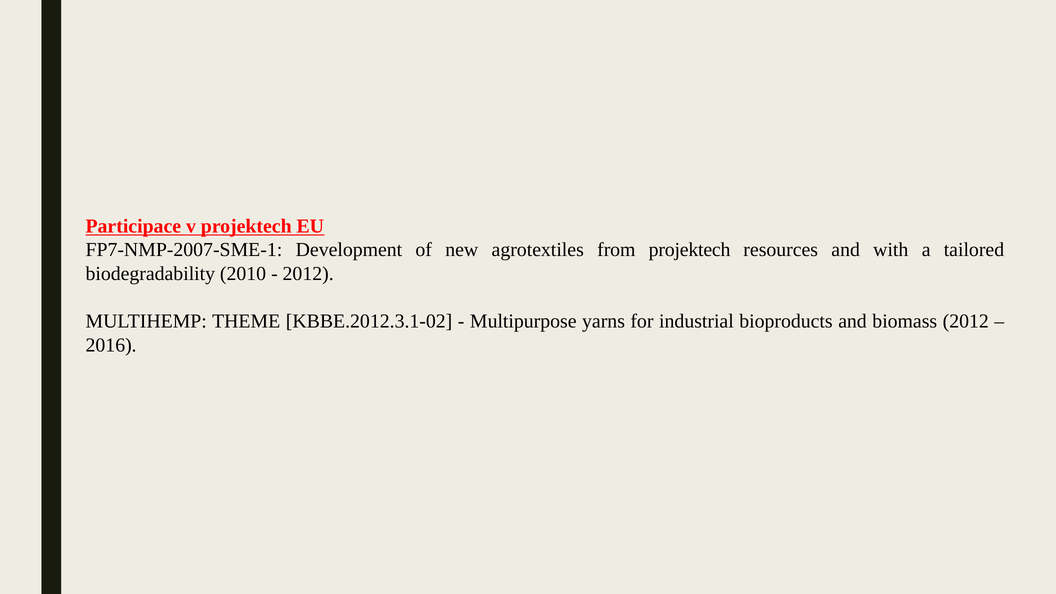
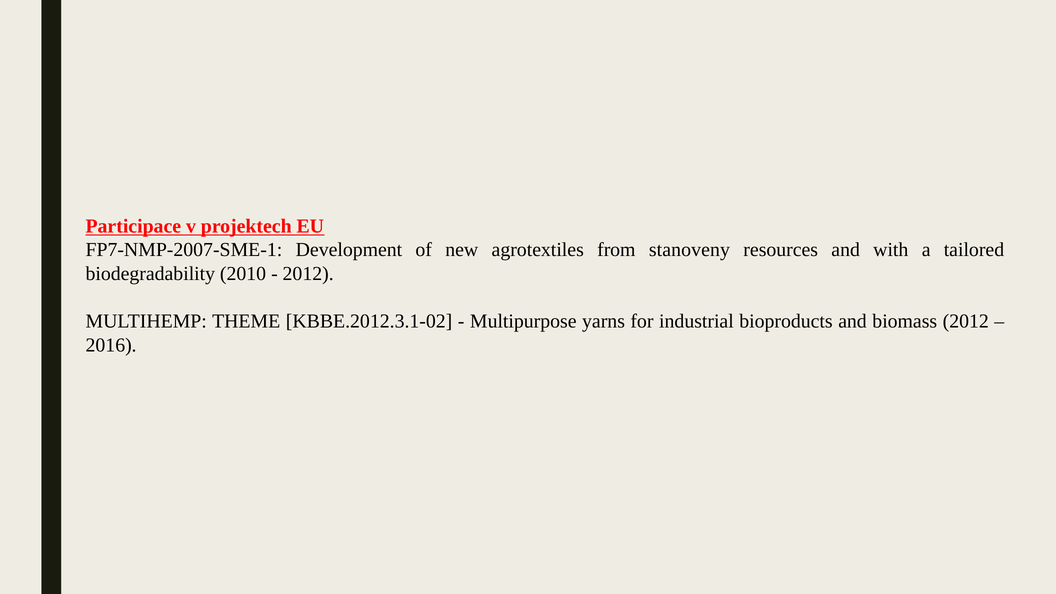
from projektech: projektech -> stanoveny (689, 250)
